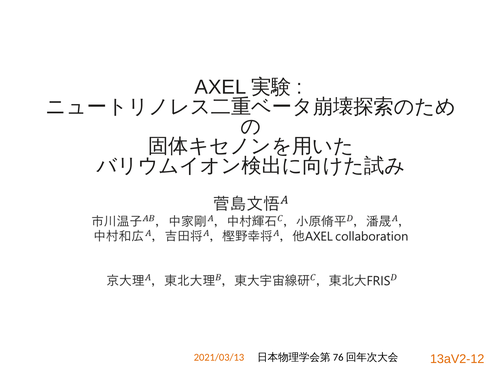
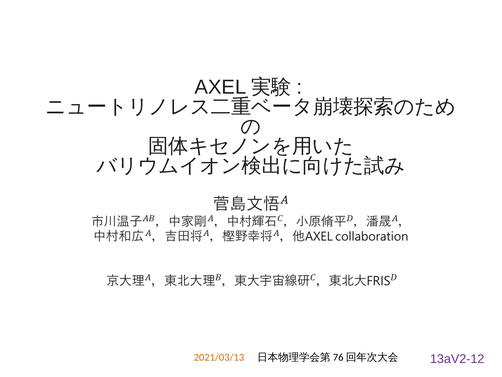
13aV2-12 colour: orange -> purple (457, 359)
